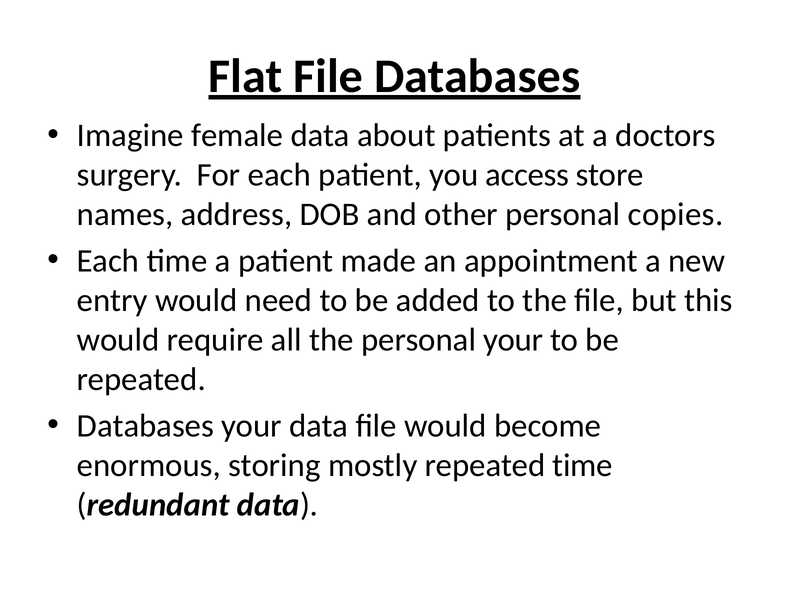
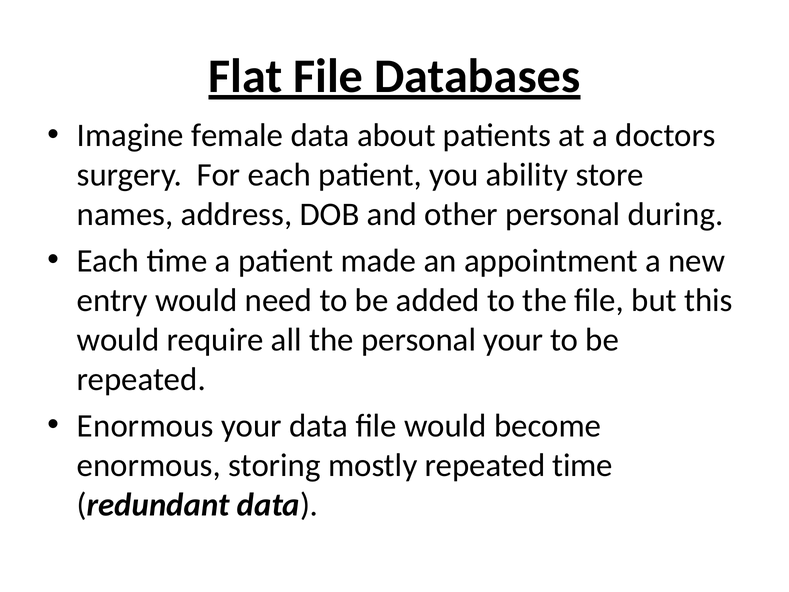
access: access -> ability (527, 175)
copies: copies -> during (676, 214)
Databases: Databases -> Enormous (145, 426)
